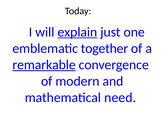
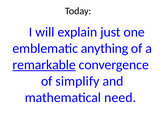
explain underline: present -> none (77, 32)
together: together -> anything (105, 48)
modern: modern -> simplify (77, 81)
